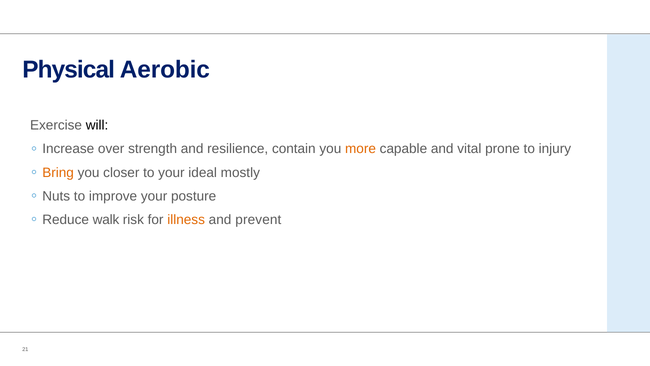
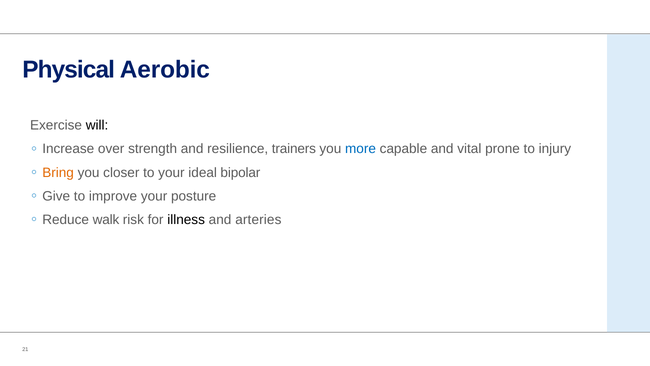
contain: contain -> trainers (294, 149)
more colour: orange -> blue (360, 149)
mostly: mostly -> bipolar (240, 172)
Nuts: Nuts -> Give (56, 196)
illness colour: orange -> black (186, 220)
prevent: prevent -> arteries (258, 220)
